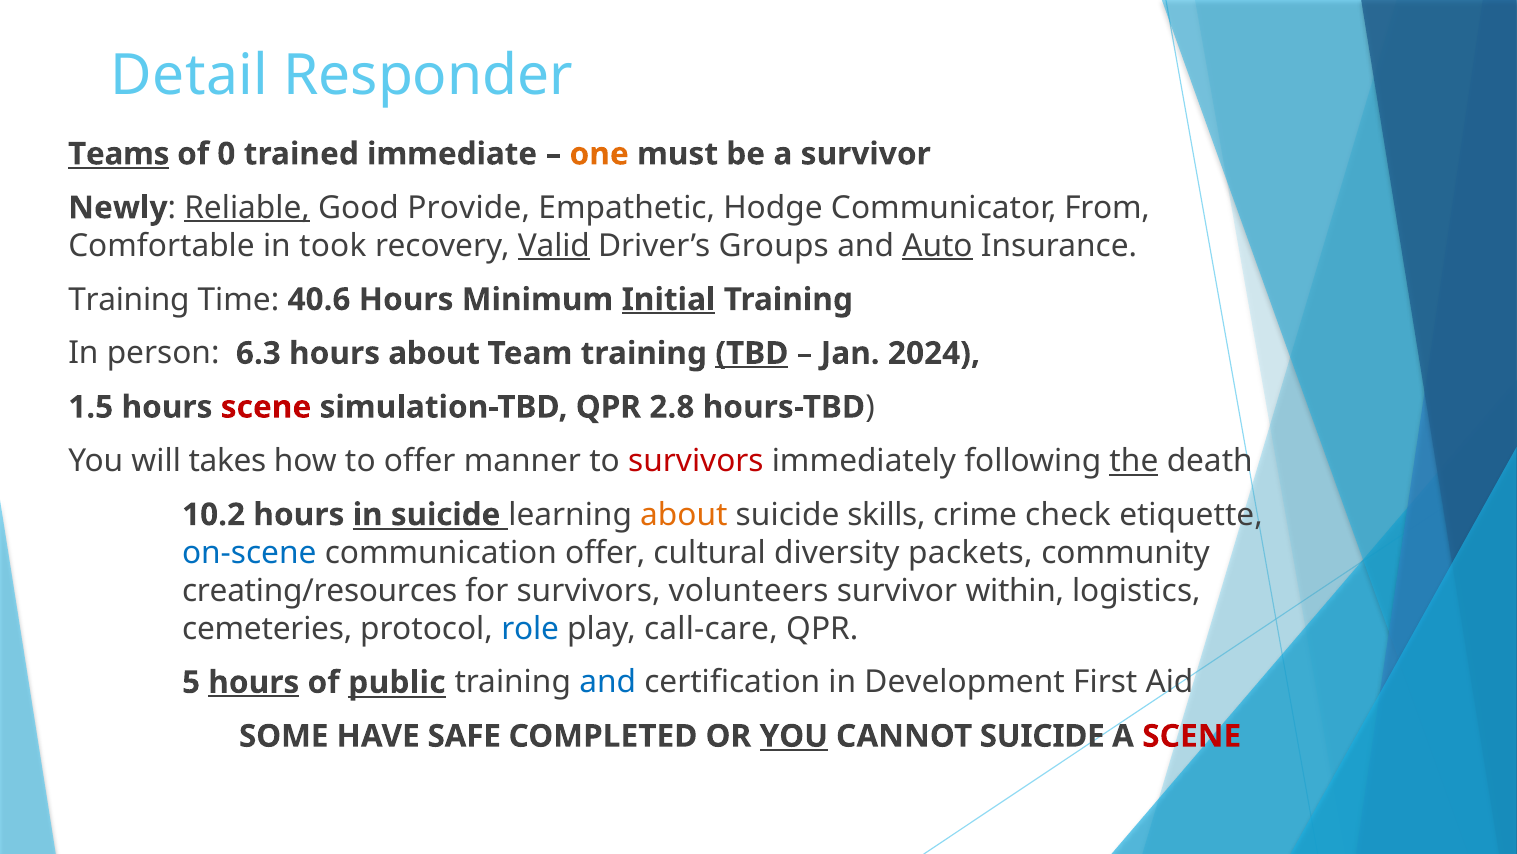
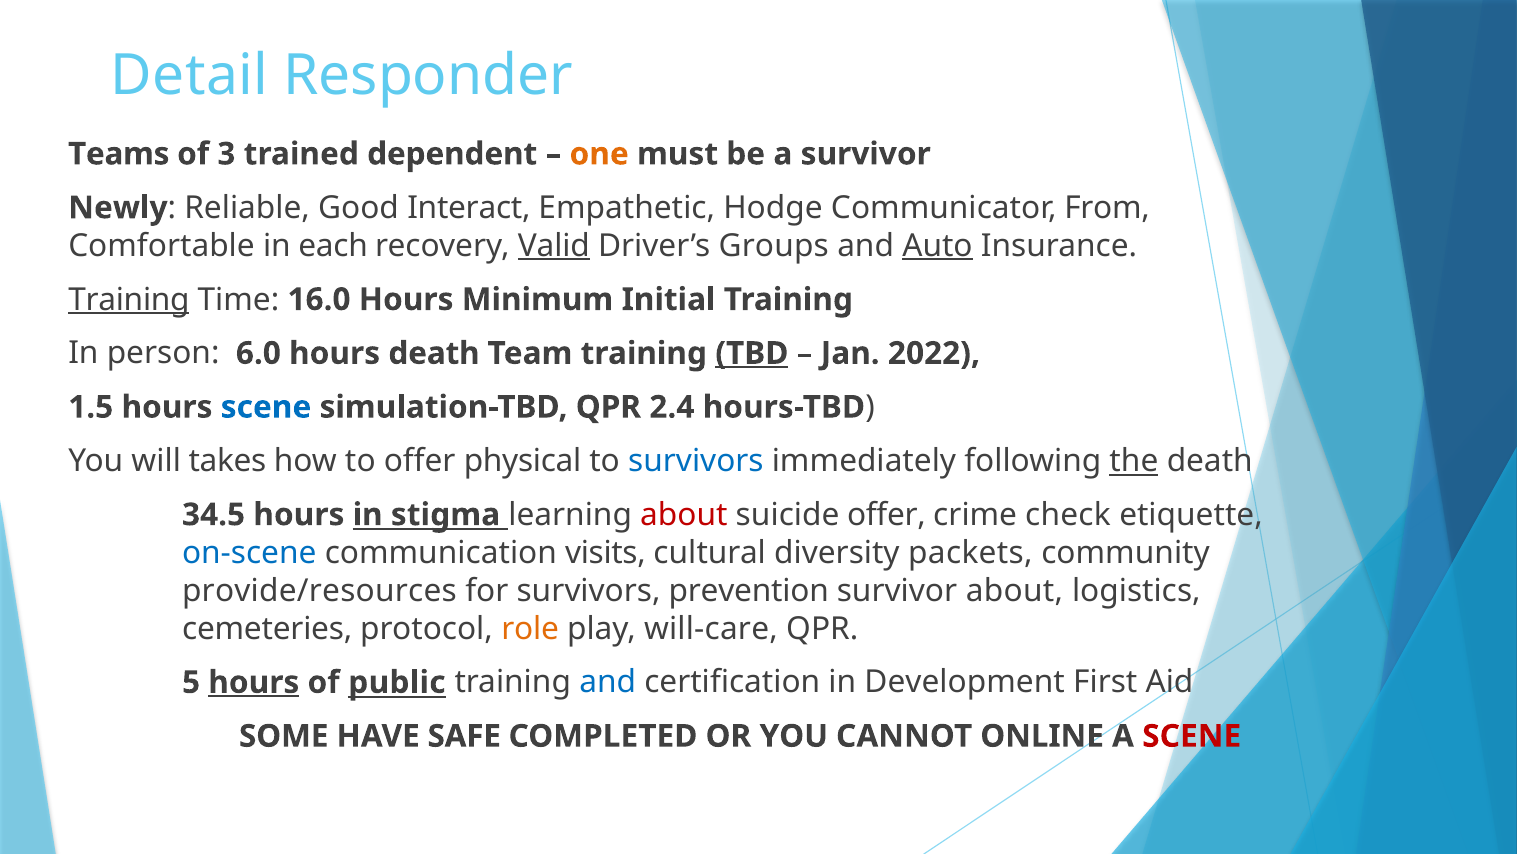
Teams underline: present -> none (119, 154)
0: 0 -> 3 (226, 154)
immediate: immediate -> dependent (452, 154)
Reliable underline: present -> none (247, 208)
Provide: Provide -> Interact (469, 208)
took: took -> each (333, 246)
Training underline: none -> present (129, 299)
40.6: 40.6 -> 16.0 (319, 299)
Initial underline: present -> none (669, 299)
6.3: 6.3 -> 6.0 (258, 353)
hours about: about -> death (434, 353)
2024: 2024 -> 2022 (934, 353)
scene colour: red -> blue (266, 407)
2.8: 2.8 -> 2.4 (672, 407)
manner: manner -> physical (523, 461)
survivors colour: red -> blue (696, 461)
10.2: 10.2 -> 34.5 (214, 514)
in suicide: suicide -> stigma (445, 514)
about colour: orange -> red (684, 514)
suicide skills: skills -> offer (886, 514)
communication offer: offer -> visits (605, 552)
creating/resources: creating/resources -> provide/resources (319, 590)
volunteers: volunteers -> prevention (749, 590)
survivor within: within -> about (1015, 590)
role colour: blue -> orange (530, 628)
call-care: call-care -> will-care (711, 628)
YOU underline: present -> none (794, 736)
CANNOT SUICIDE: SUICIDE -> ONLINE (1042, 736)
